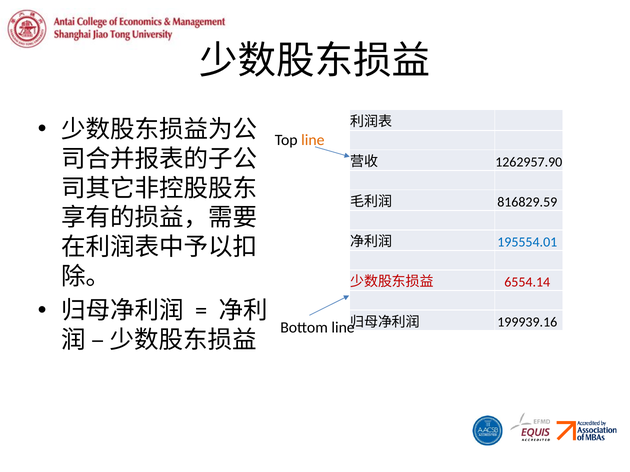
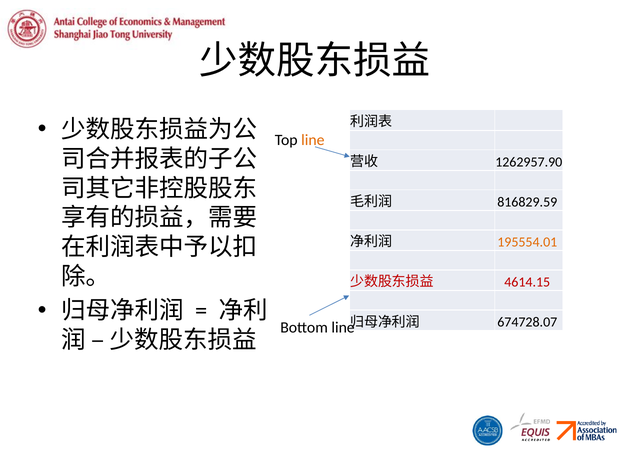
195554.01 colour: blue -> orange (527, 242)
6554.14: 6554.14 -> 4614.15 (527, 282)
199939.16: 199939.16 -> 674728.07 (527, 322)
